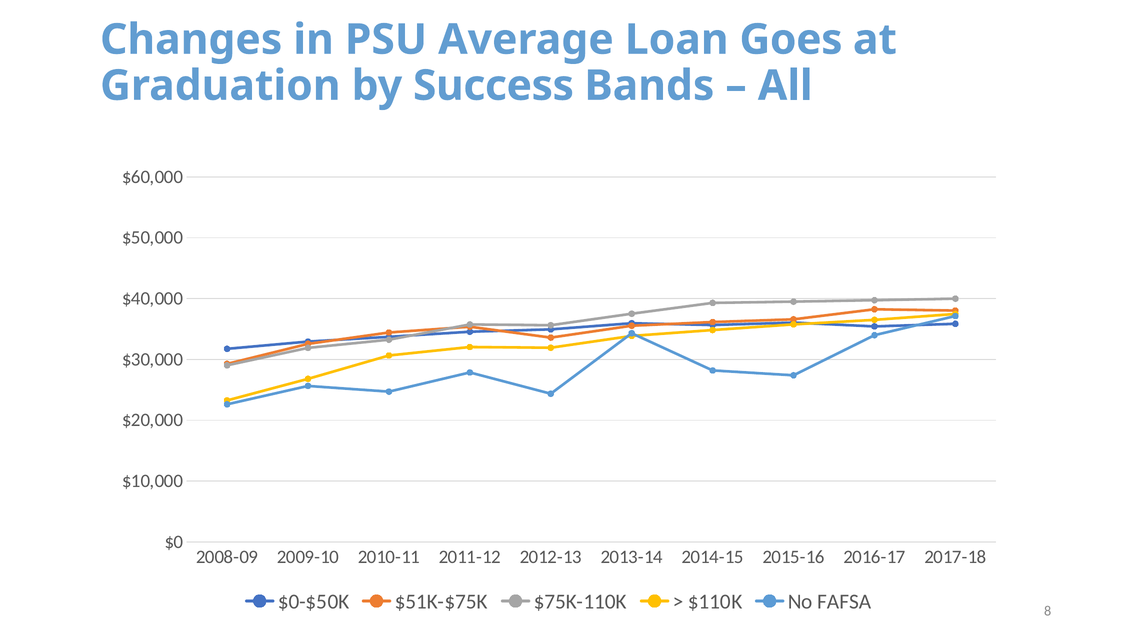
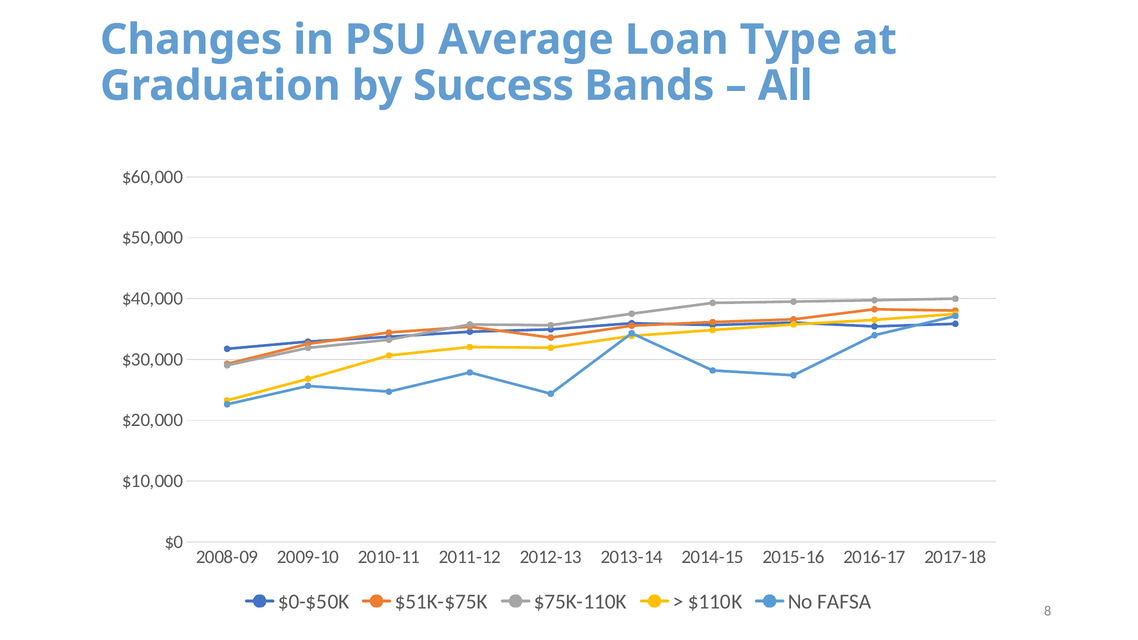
Goes: Goes -> Type (791, 40)
